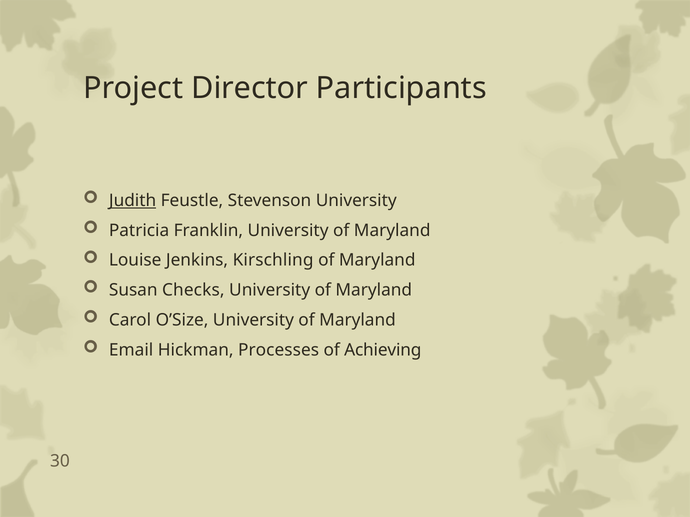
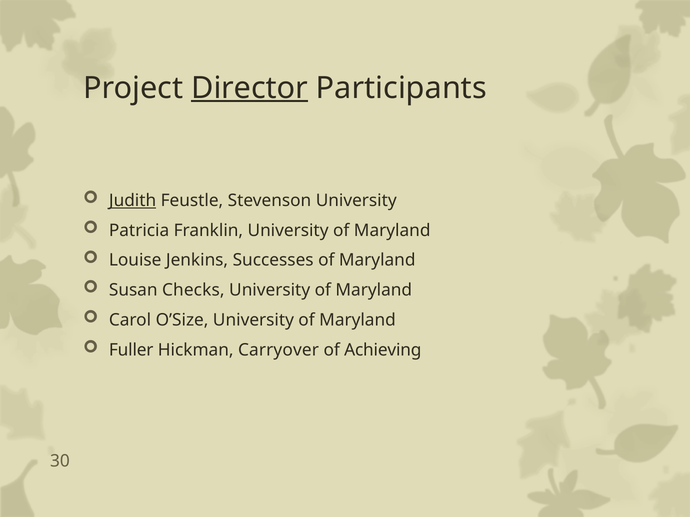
Director underline: none -> present (250, 88)
Kirschling: Kirschling -> Successes (273, 261)
Email: Email -> Fuller (131, 350)
Processes: Processes -> Carryover (279, 350)
